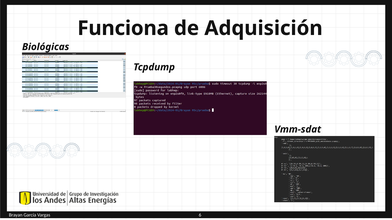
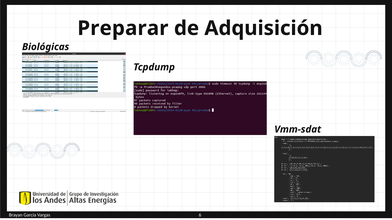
Funciona: Funciona -> Preparar (123, 28)
